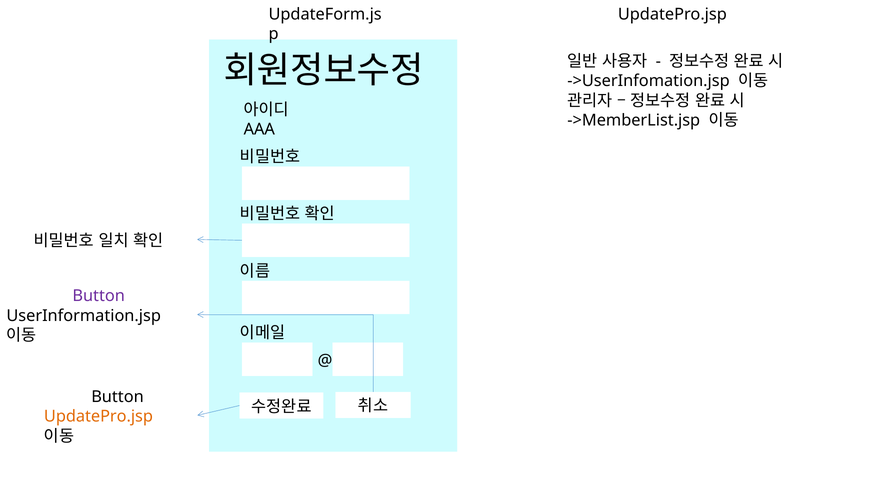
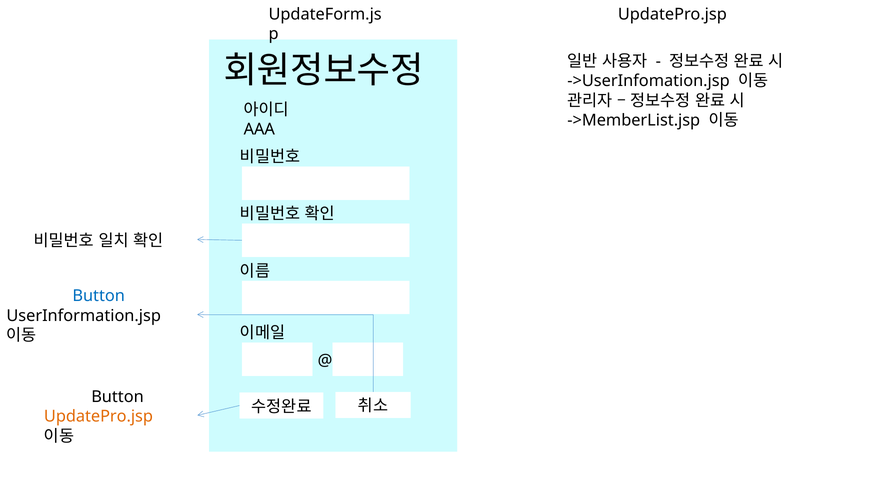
Button colour: purple -> blue (99, 296)
